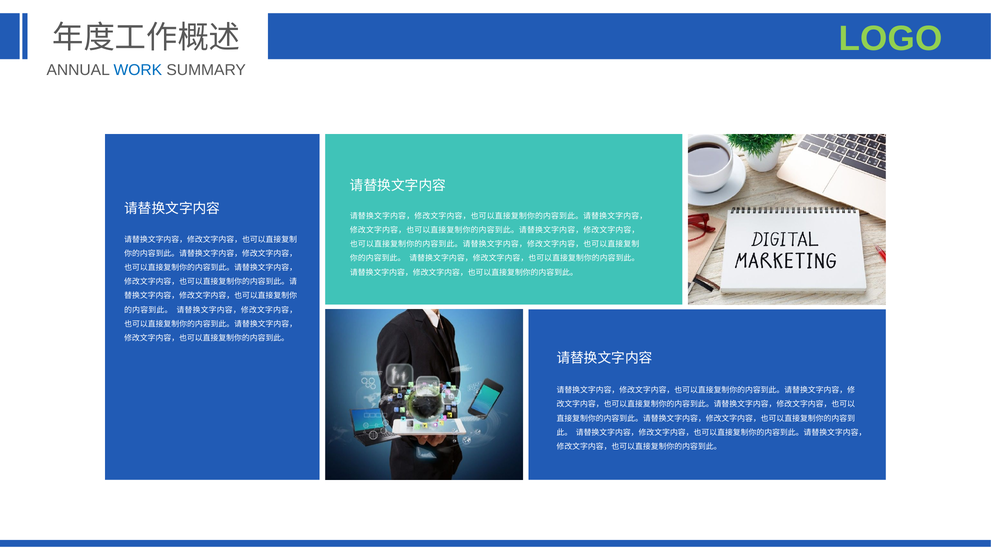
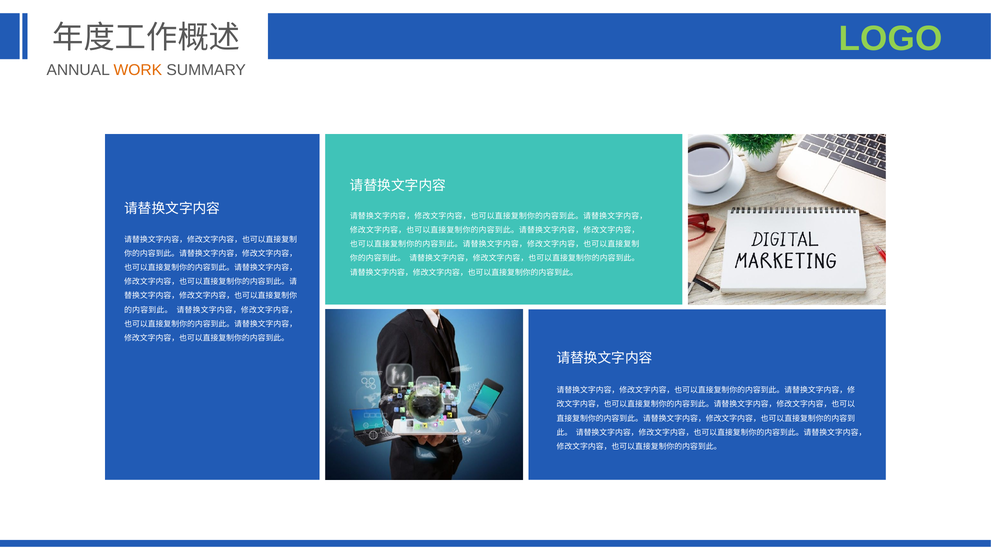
WORK colour: blue -> orange (138, 70)
